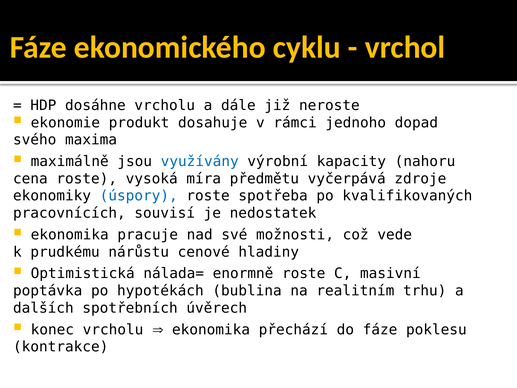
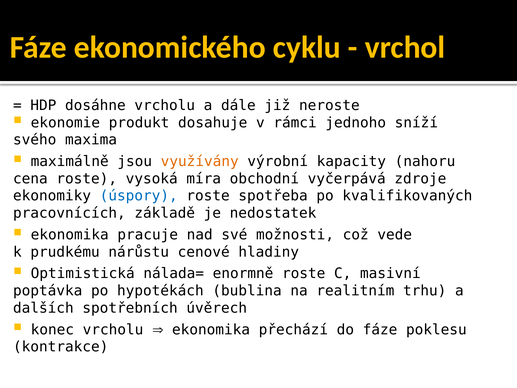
dopad: dopad -> sníží (416, 123)
využívány colour: blue -> orange (200, 161)
předmětu: předmětu -> obchodní (265, 179)
souvisí: souvisí -> základě (165, 213)
